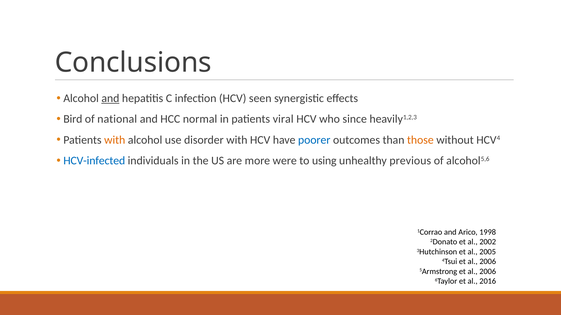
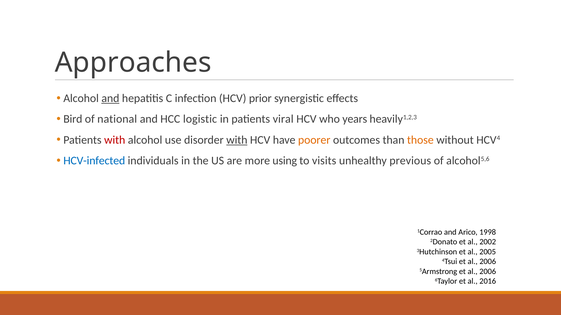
Conclusions: Conclusions -> Approaches (133, 63)
seen: seen -> prior (260, 99)
normal: normal -> logistic (200, 119)
since: since -> years (355, 119)
with colour: orange -> red (115, 140)
with underline: none -> present (237, 140)
poorer colour: blue -> orange (314, 140)
were: were -> using (285, 161)
using: using -> visits (324, 161)
